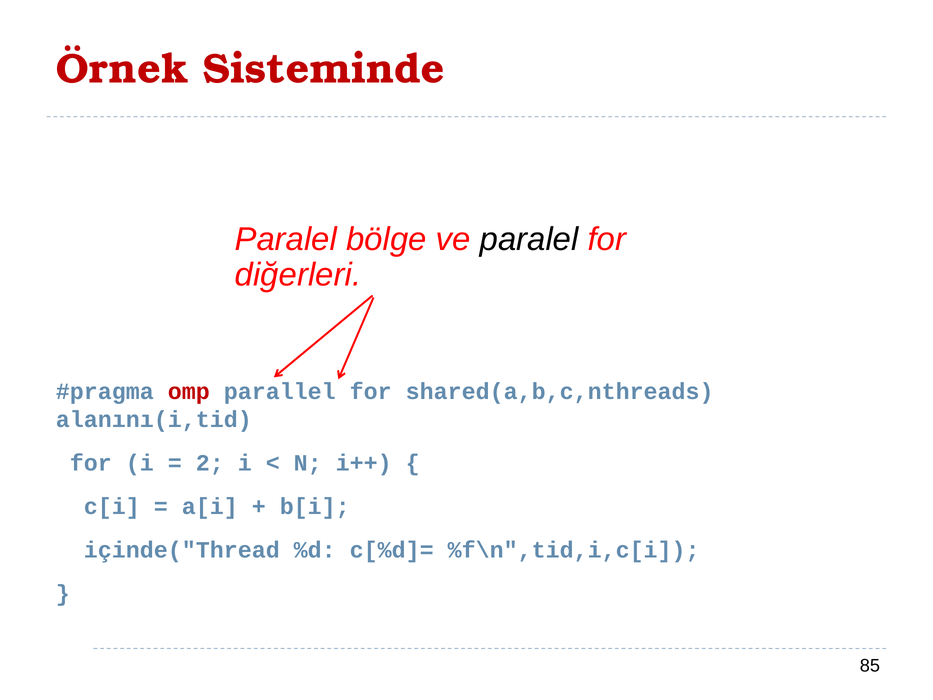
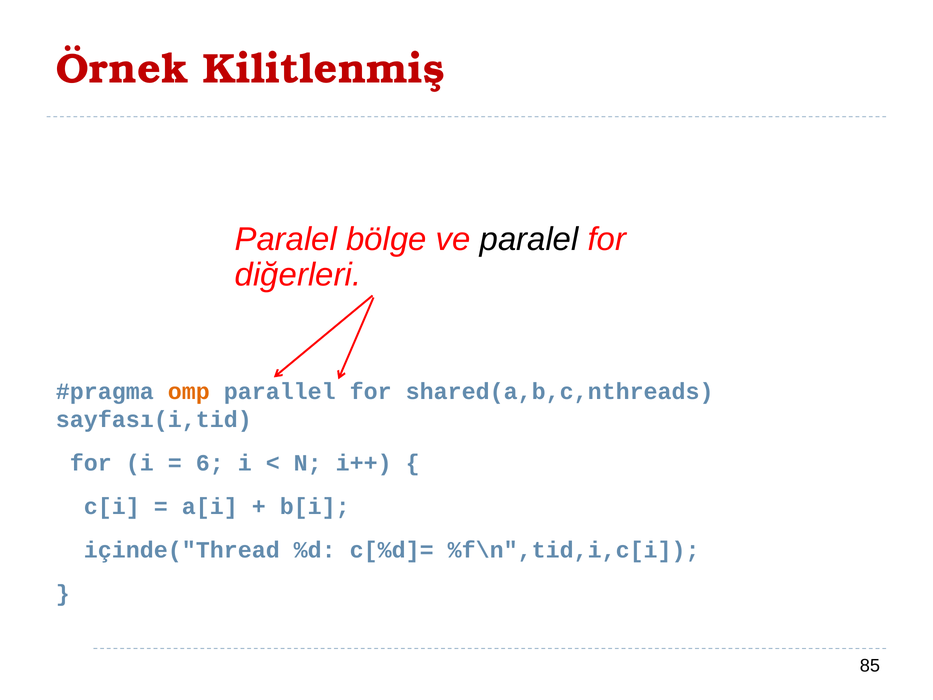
Sisteminde: Sisteminde -> Kilitlenmiş (324, 69)
omp colour: red -> orange (189, 391)
alanını(i,tid: alanını(i,tid -> sayfası(i,tid (154, 419)
2: 2 -> 6 (210, 463)
